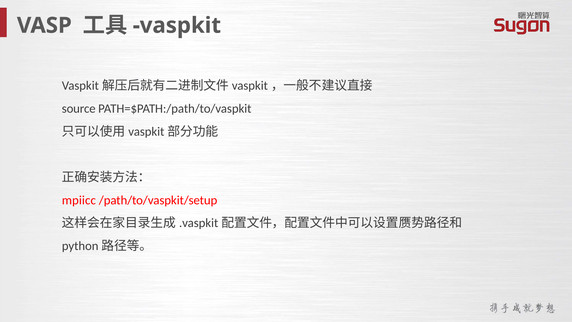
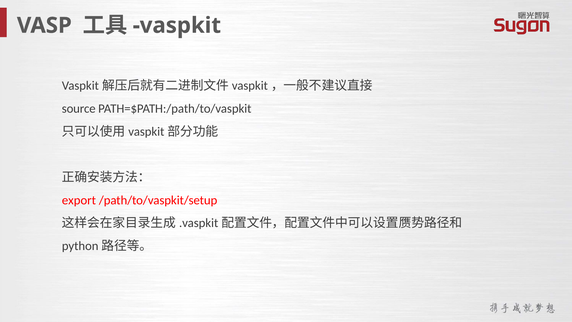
mpiicc: mpiicc -> export (79, 200)
